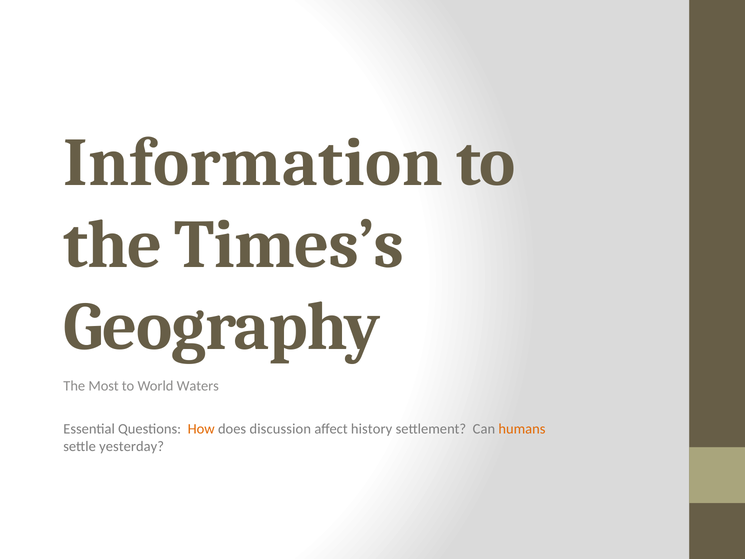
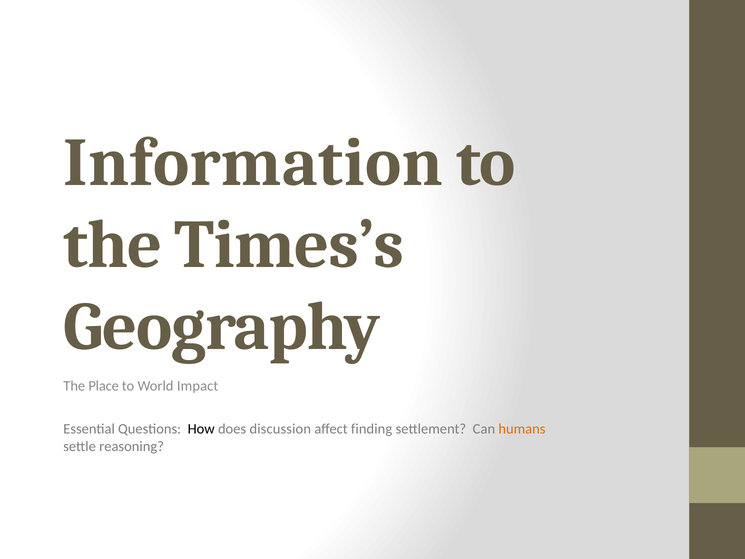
Most: Most -> Place (104, 386)
Waters: Waters -> Impact (198, 386)
How colour: orange -> black (201, 429)
history: history -> finding (372, 429)
yesterday: yesterday -> reasoning (132, 446)
